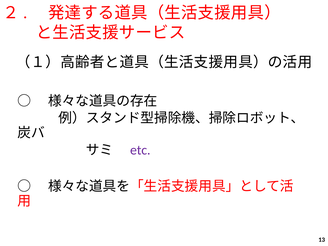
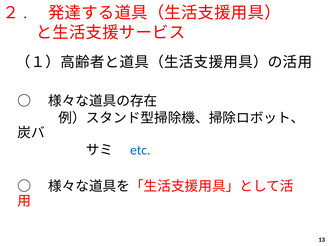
etc colour: purple -> blue (140, 150)
